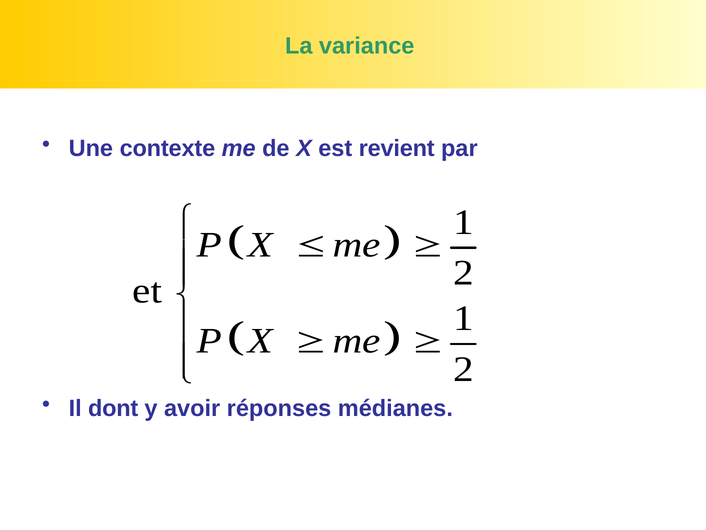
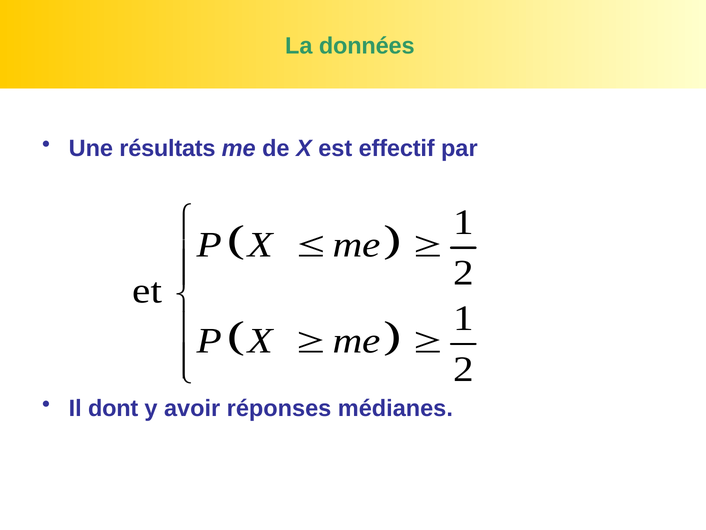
variance: variance -> données (367, 46)
contexte: contexte -> résultats (167, 148)
revient: revient -> effectif (397, 148)
